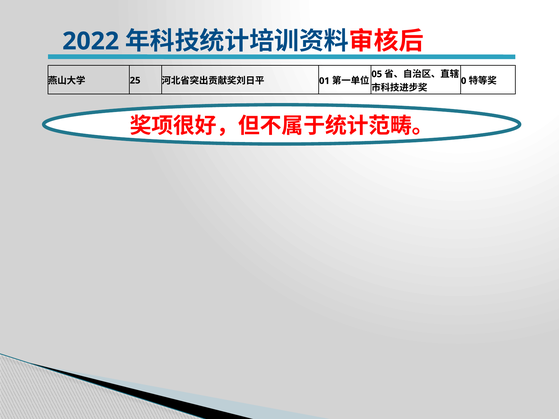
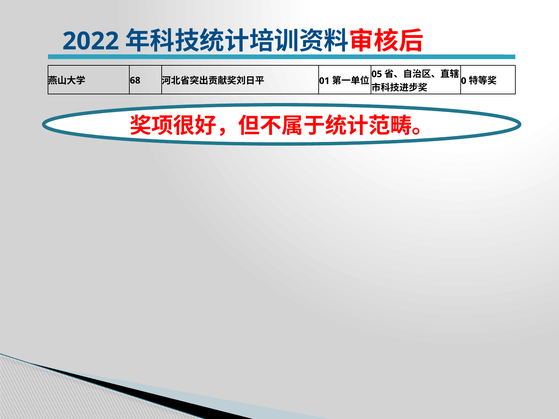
25: 25 -> 68 (135, 80)
